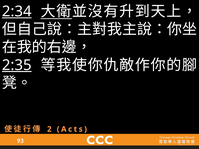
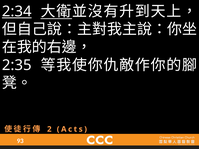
2:35 underline: present -> none (17, 65)
